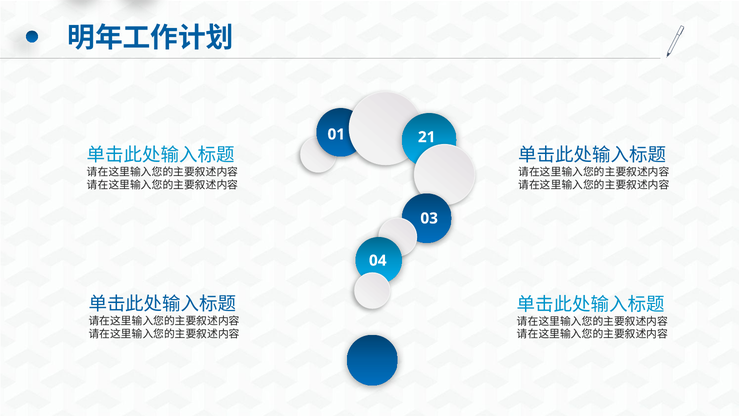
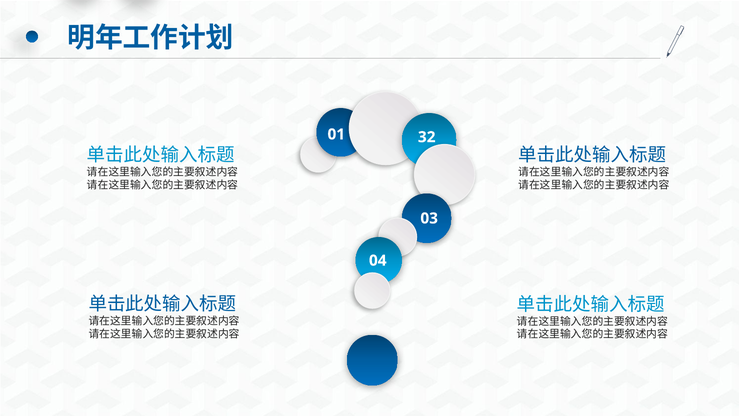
21: 21 -> 32 (427, 137)
